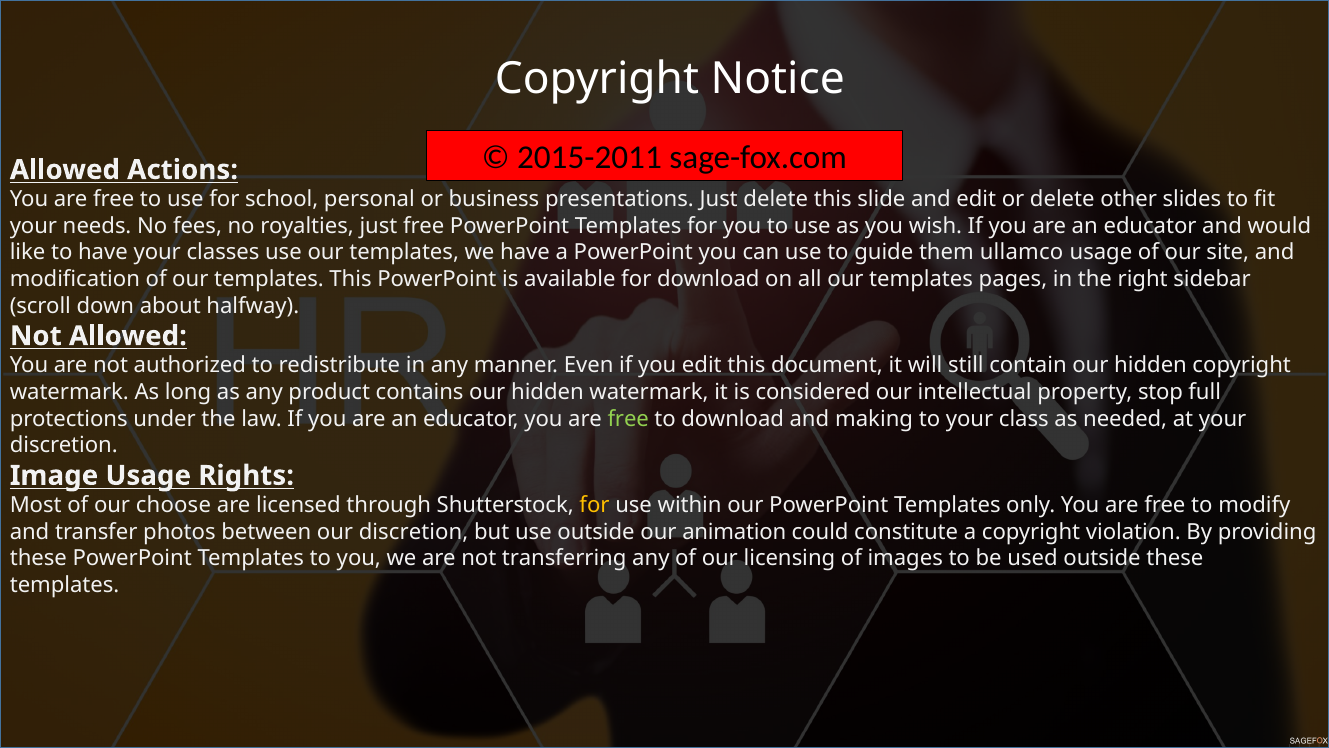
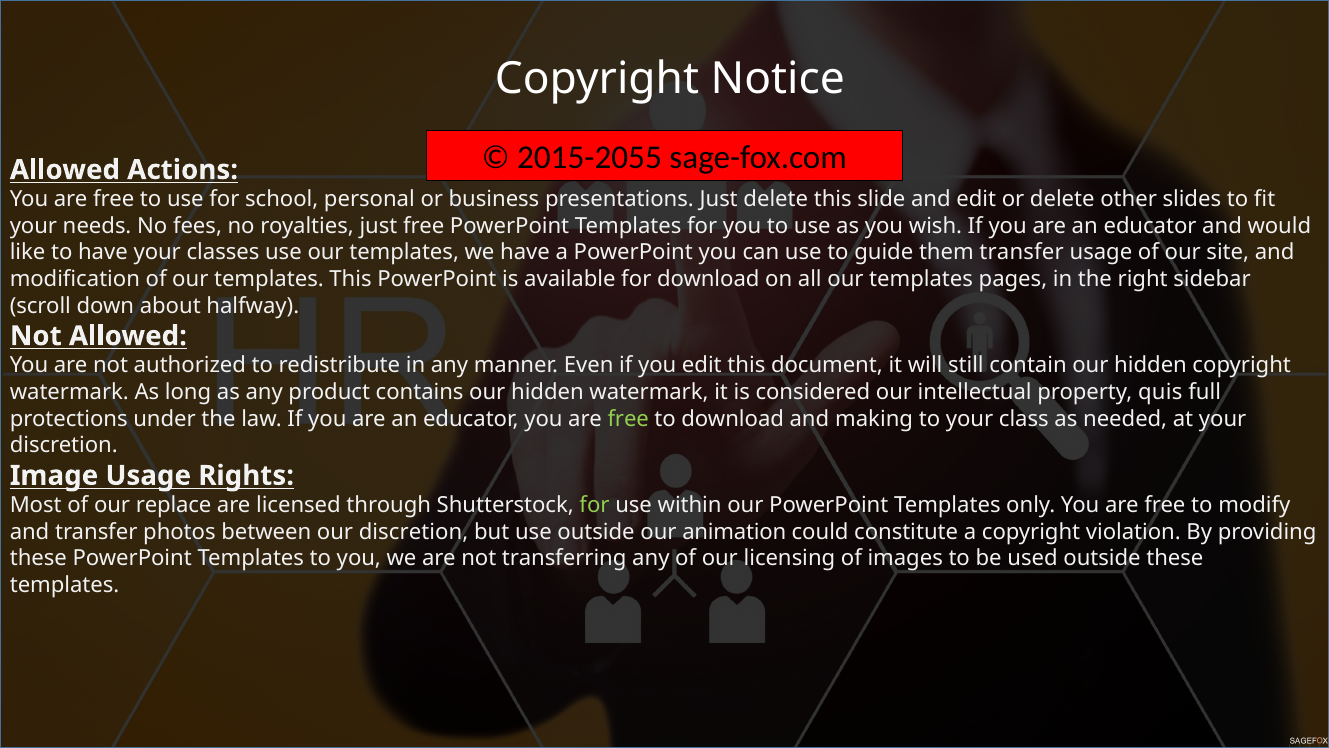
2015-2011: 2015-2011 -> 2015-2055 (589, 158)
them ullamco: ullamco -> transfer (1022, 252)
stop: stop -> quis (1160, 392)
choose: choose -> replace (174, 505)
for colour: yellow -> light green (595, 505)
